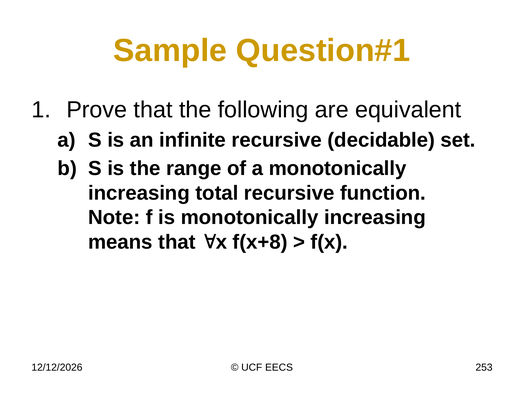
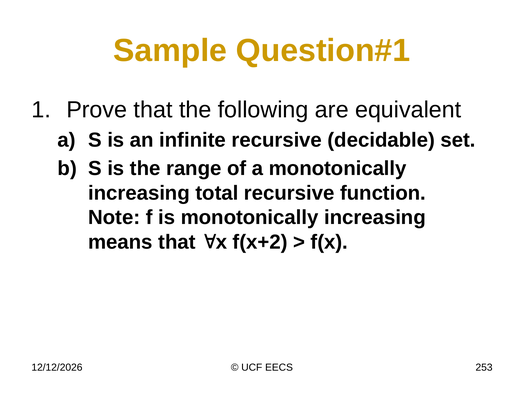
f(x+8: f(x+8 -> f(x+2 (260, 242)
